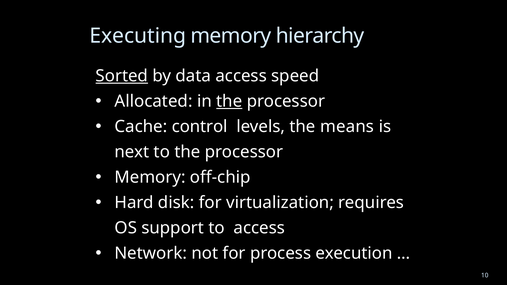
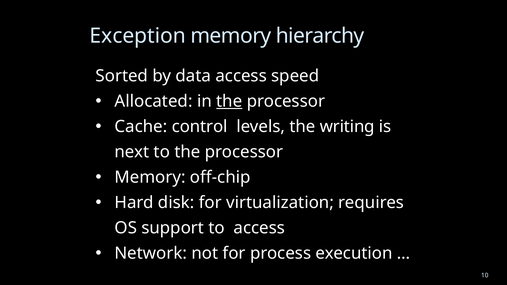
Executing: Executing -> Exception (138, 36)
Sorted underline: present -> none (122, 76)
means: means -> writing (347, 127)
